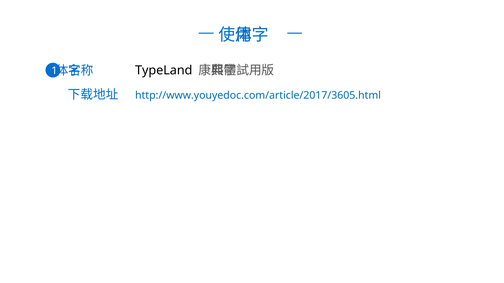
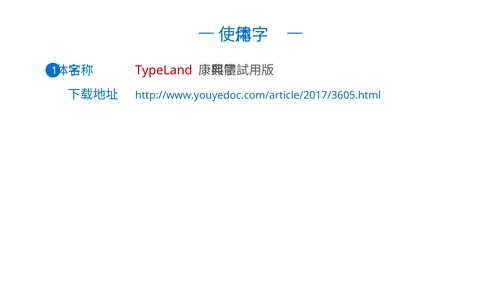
TypeLand colour: black -> red (164, 70)
